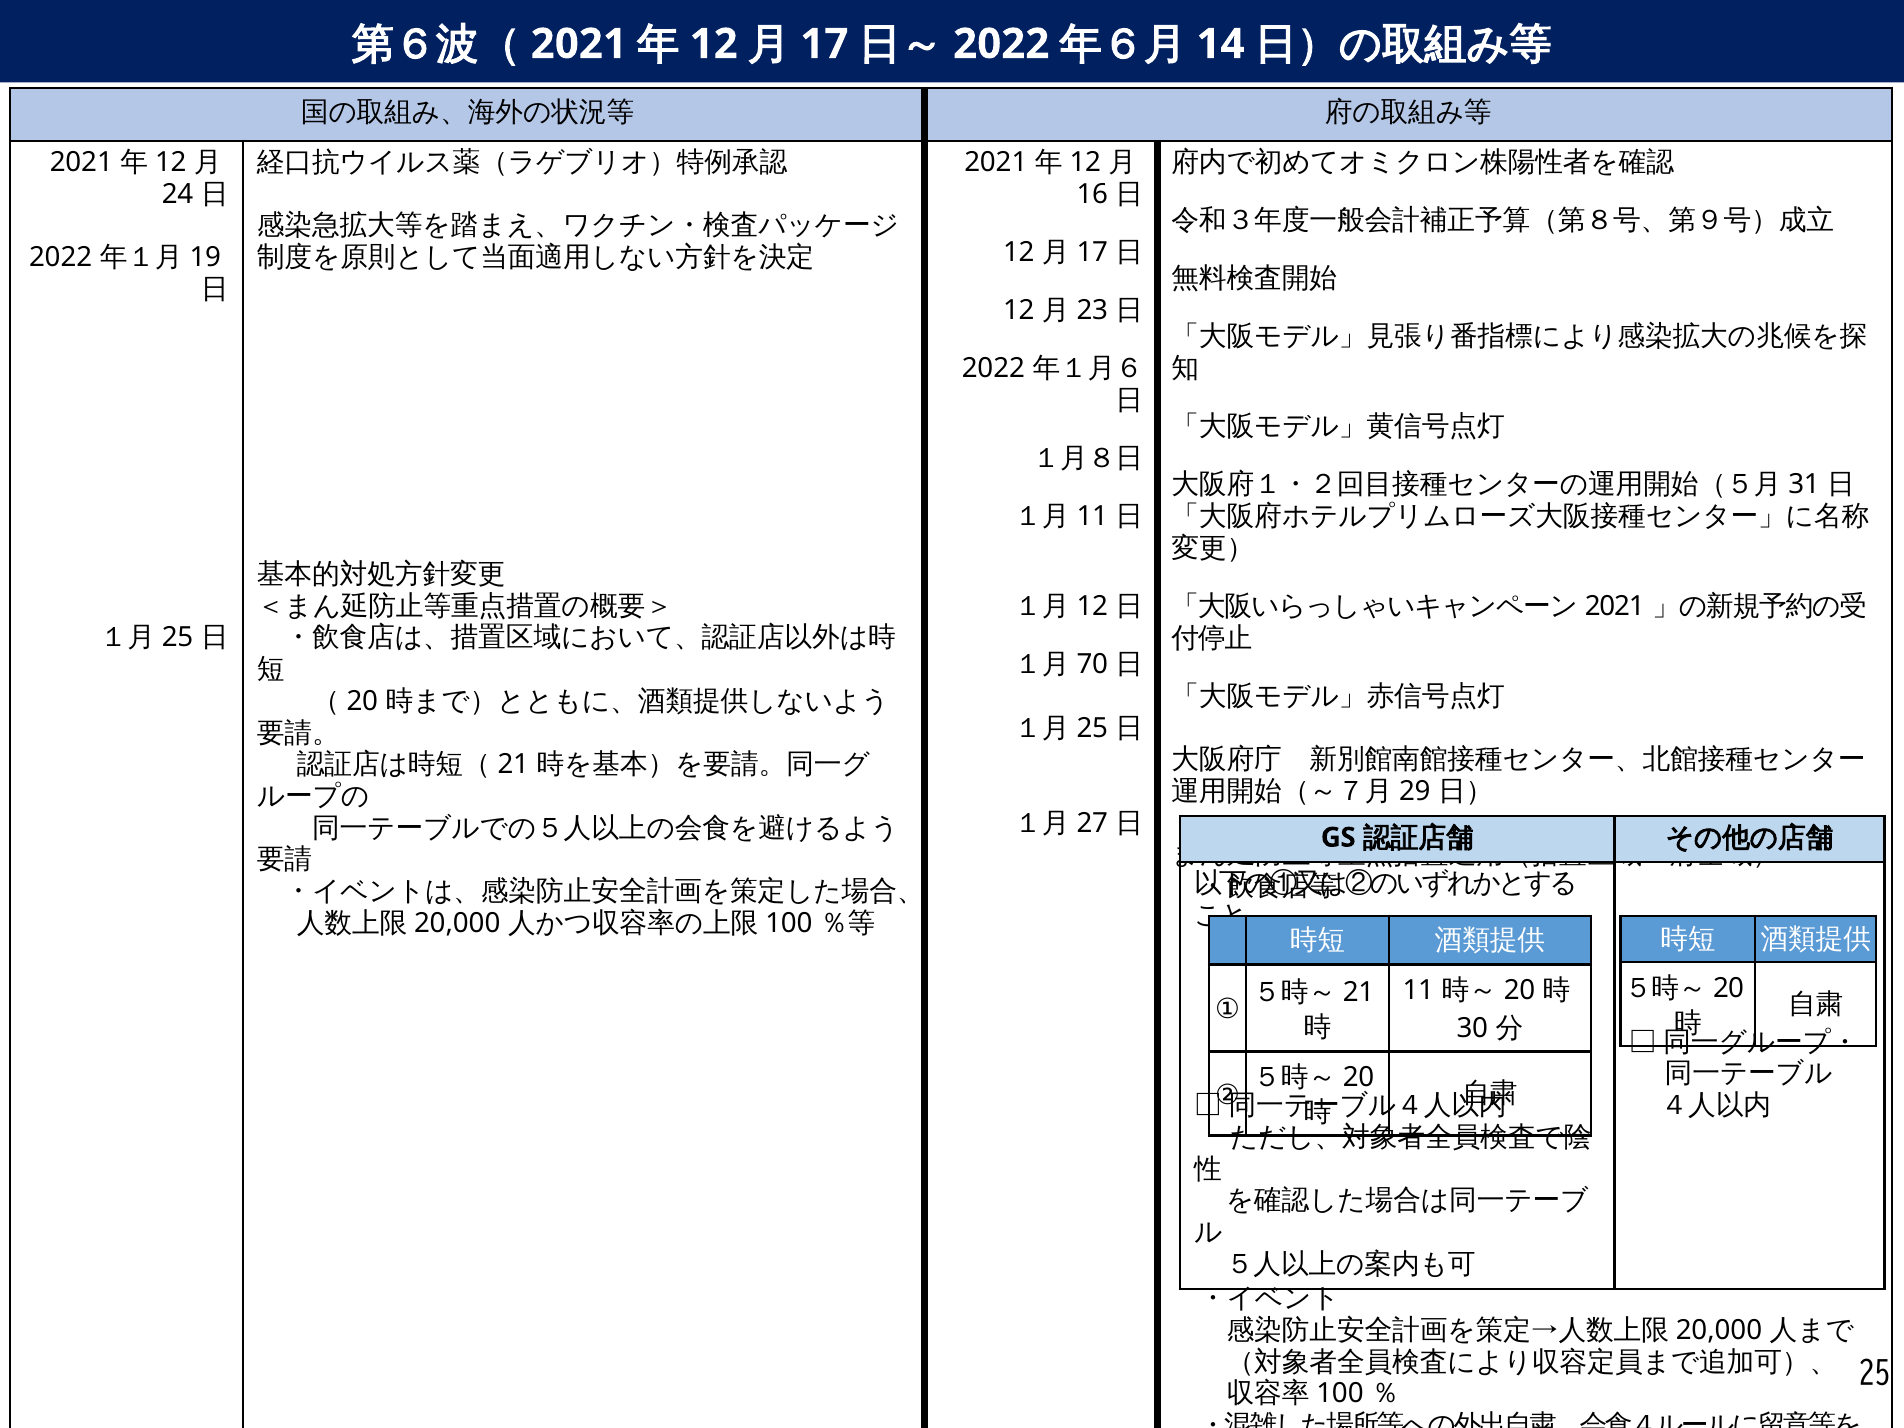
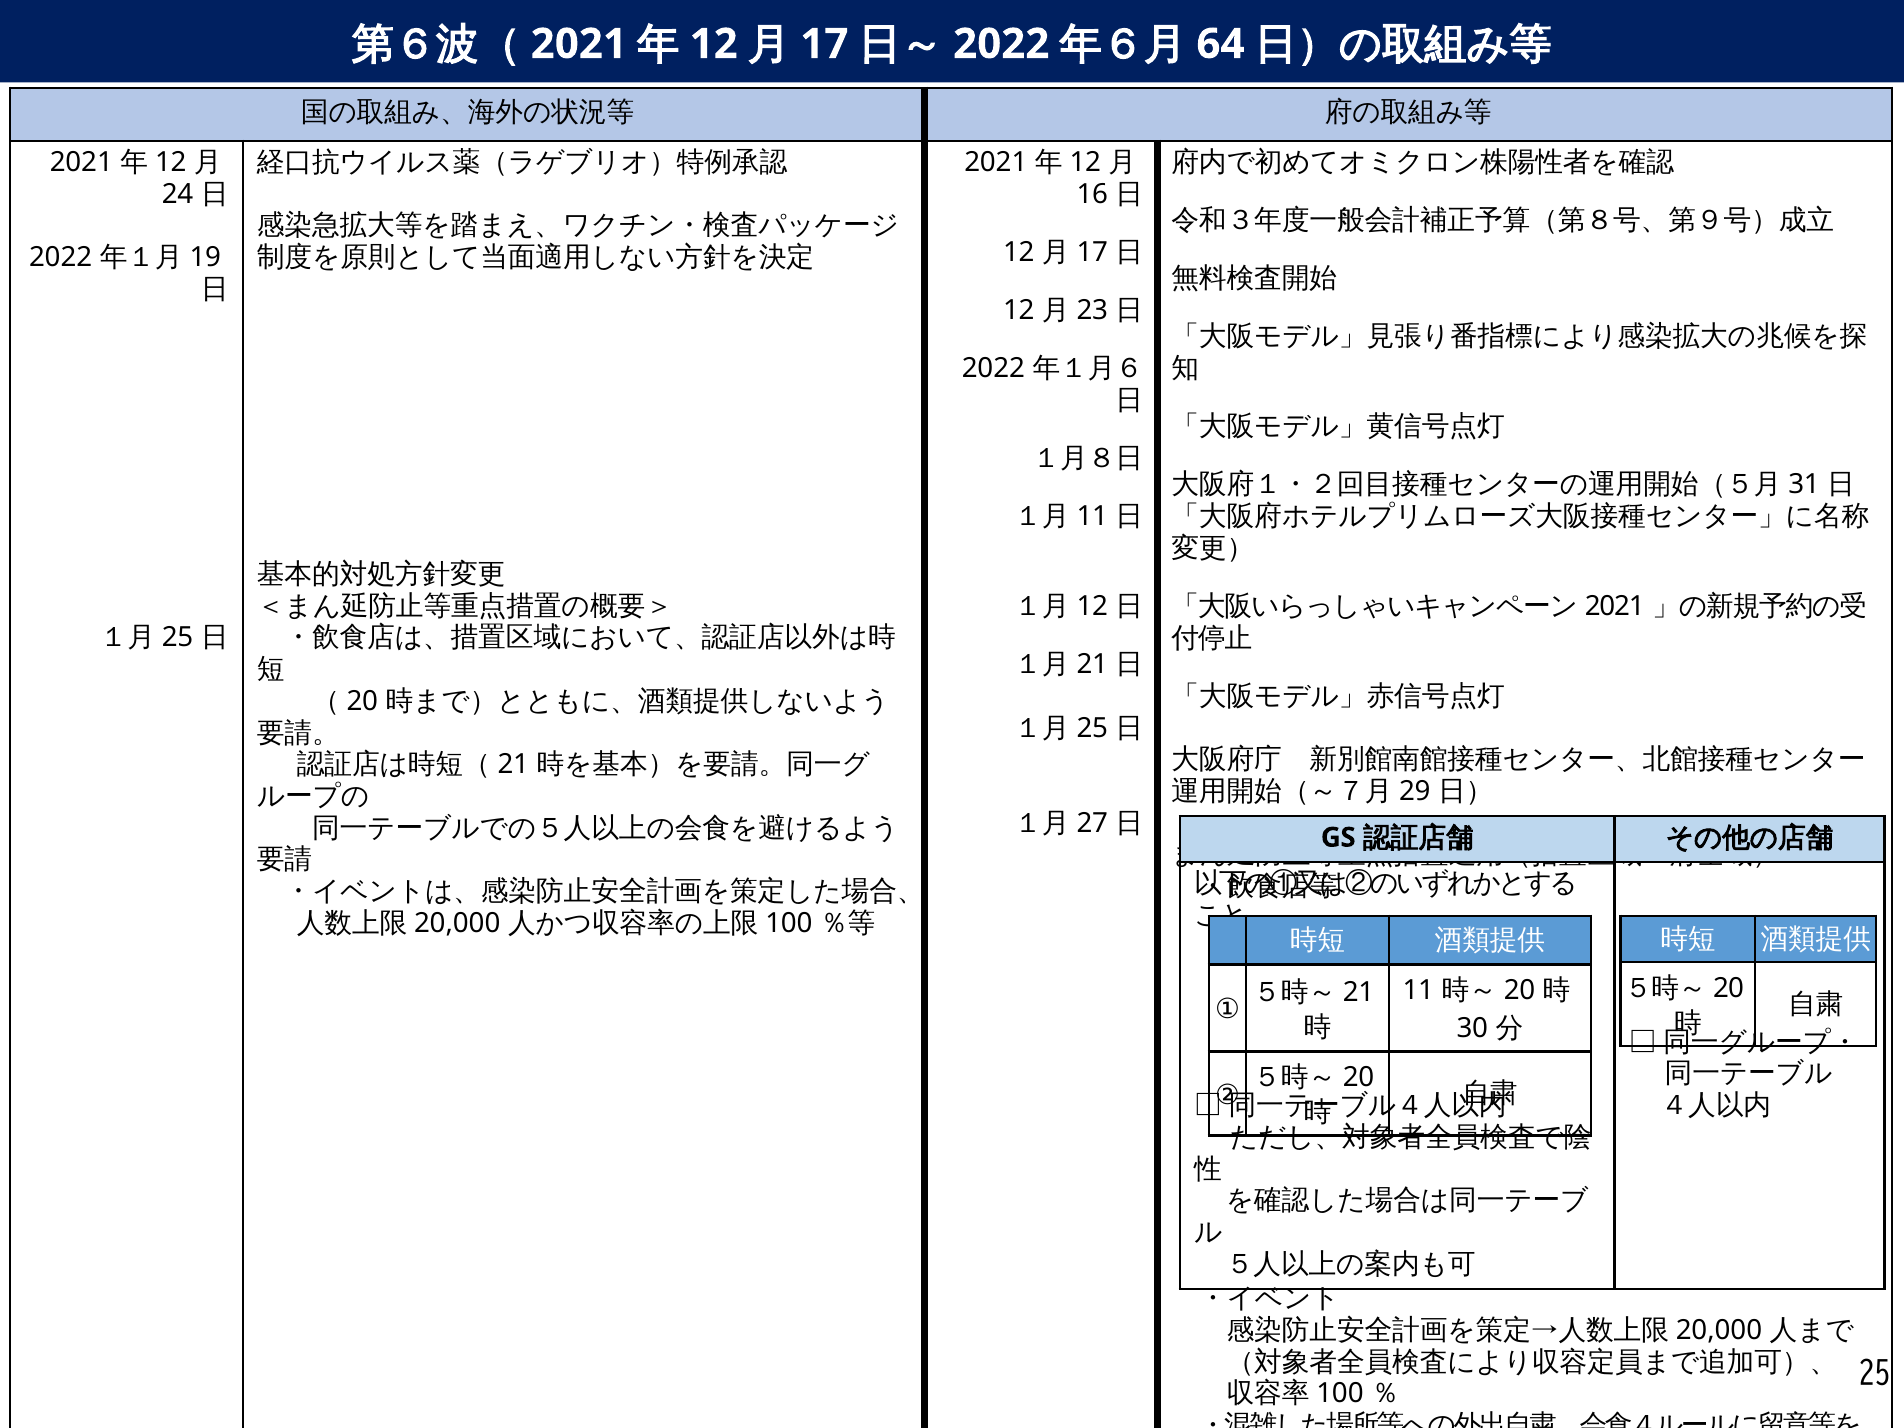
14: 14 -> 64 (1221, 44)
70: 70 -> 21 (1092, 665)
